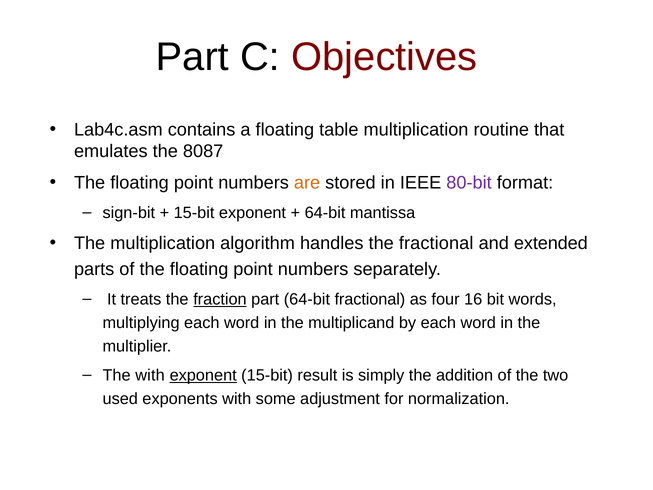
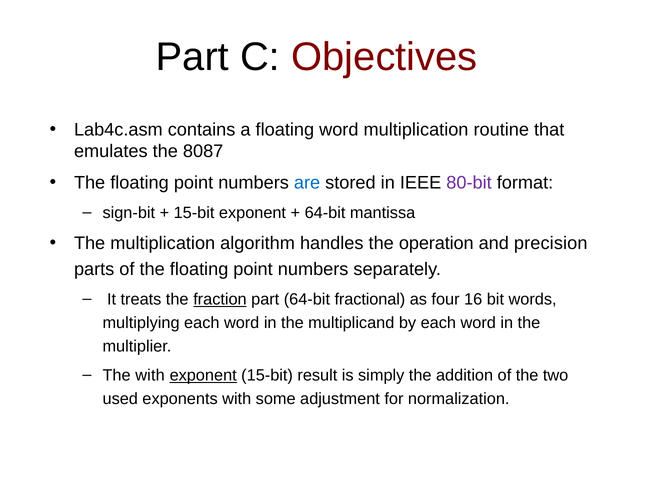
floating table: table -> word (339, 130)
are colour: orange -> blue (307, 183)
the fractional: fractional -> operation (436, 243)
extended: extended -> precision (551, 243)
